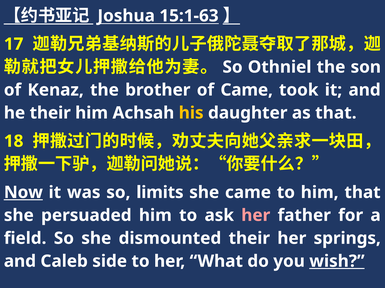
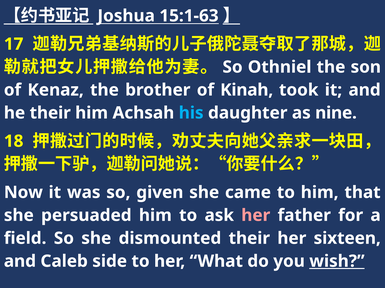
of Came: Came -> Kinah (247, 90)
his colour: yellow -> light blue (191, 113)
as that: that -> nine (336, 113)
Now underline: present -> none (23, 193)
limits: limits -> given (160, 193)
springs: springs -> sixteen (347, 239)
